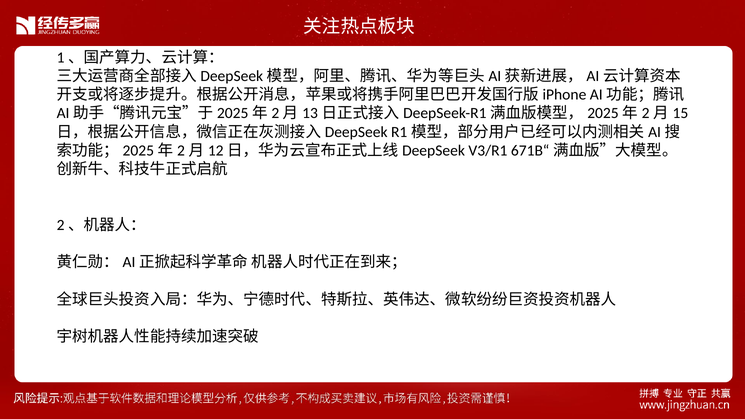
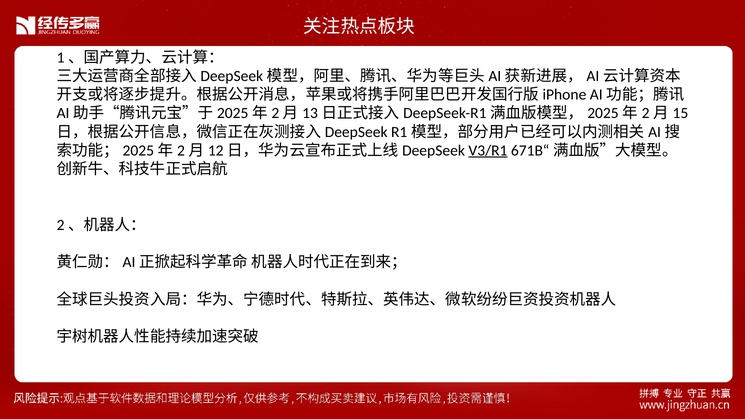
V3/R1 underline: none -> present (488, 151)
